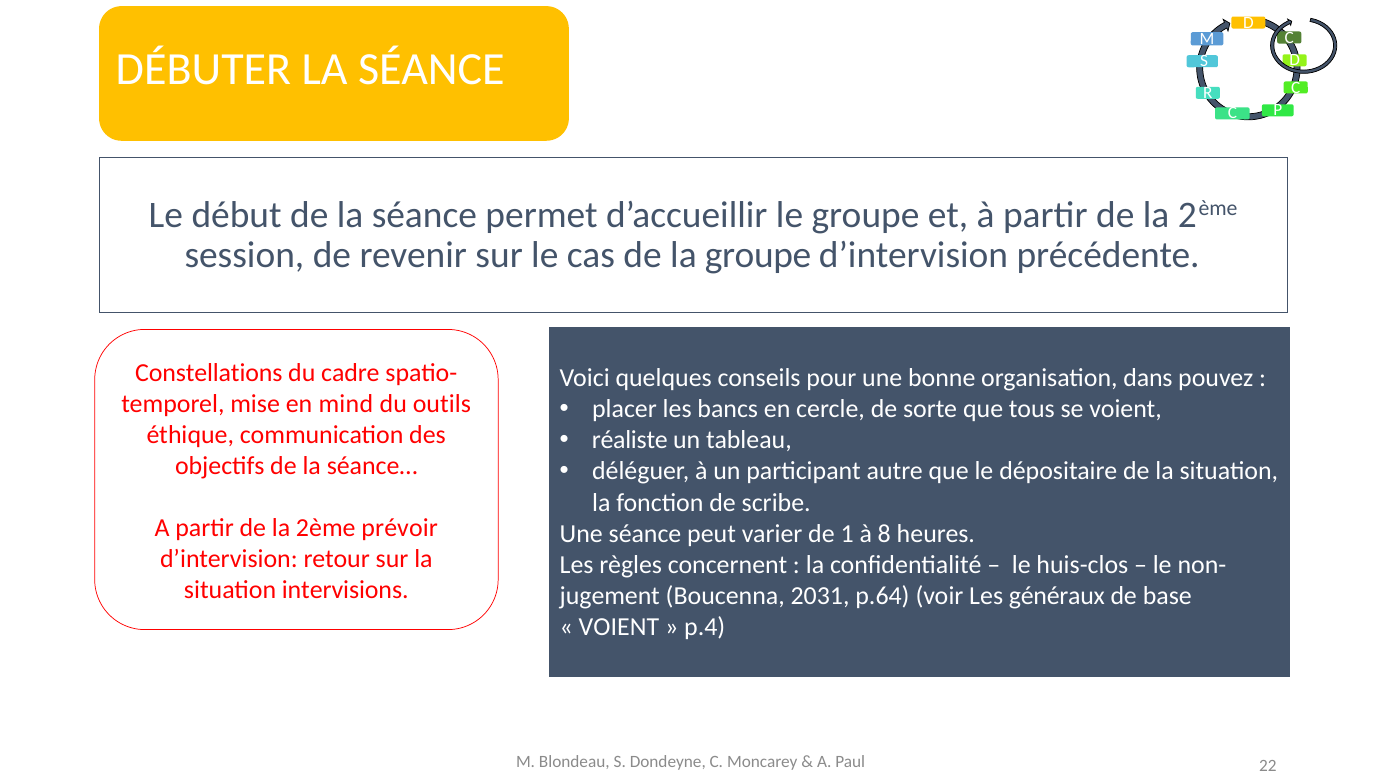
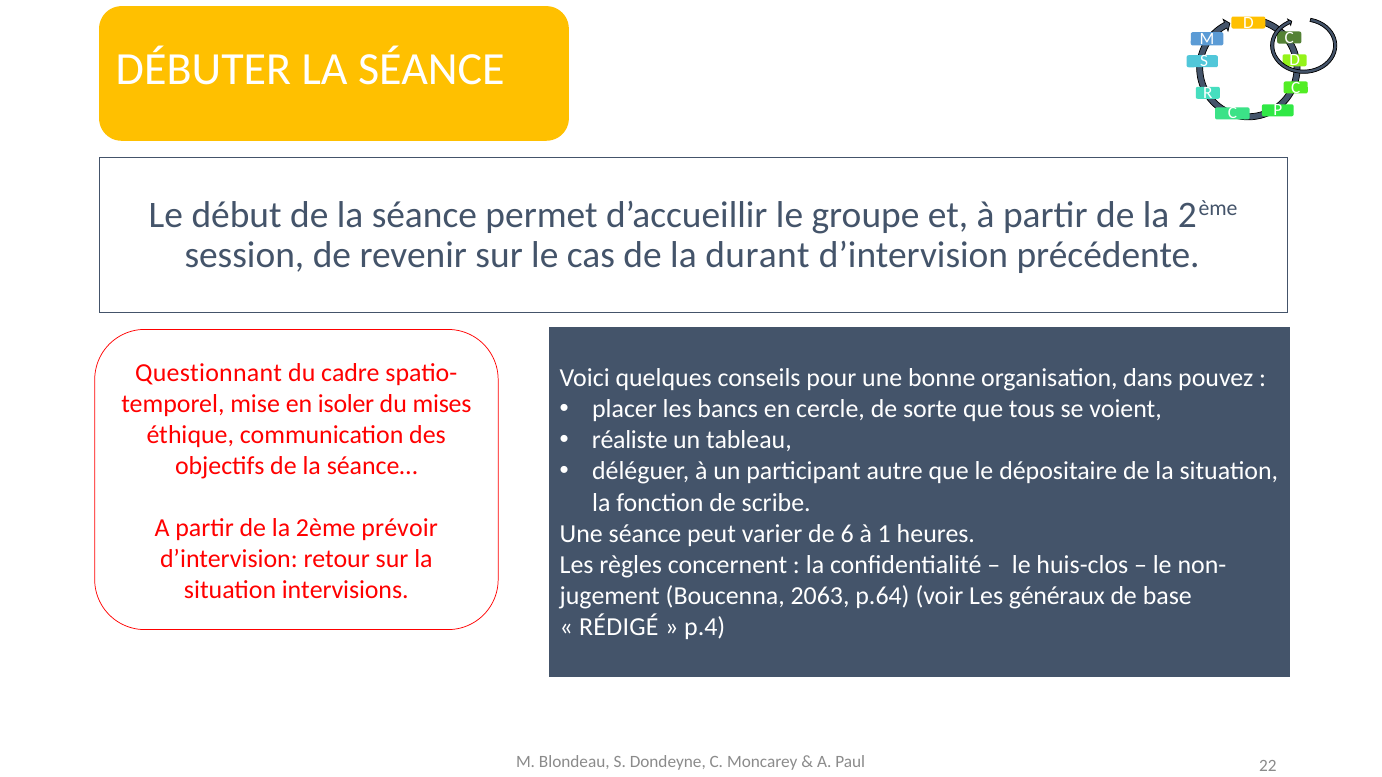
la groupe: groupe -> durant (758, 255)
Constellations: Constellations -> Questionnant (209, 373)
mind: mind -> isoler (346, 404)
outils: outils -> mises (442, 404)
1: 1 -> 6 (847, 534)
8: 8 -> 1 (884, 534)
2031: 2031 -> 2063 (820, 596)
VOIENT: VOIENT -> RÉDIGÉ (619, 627)
